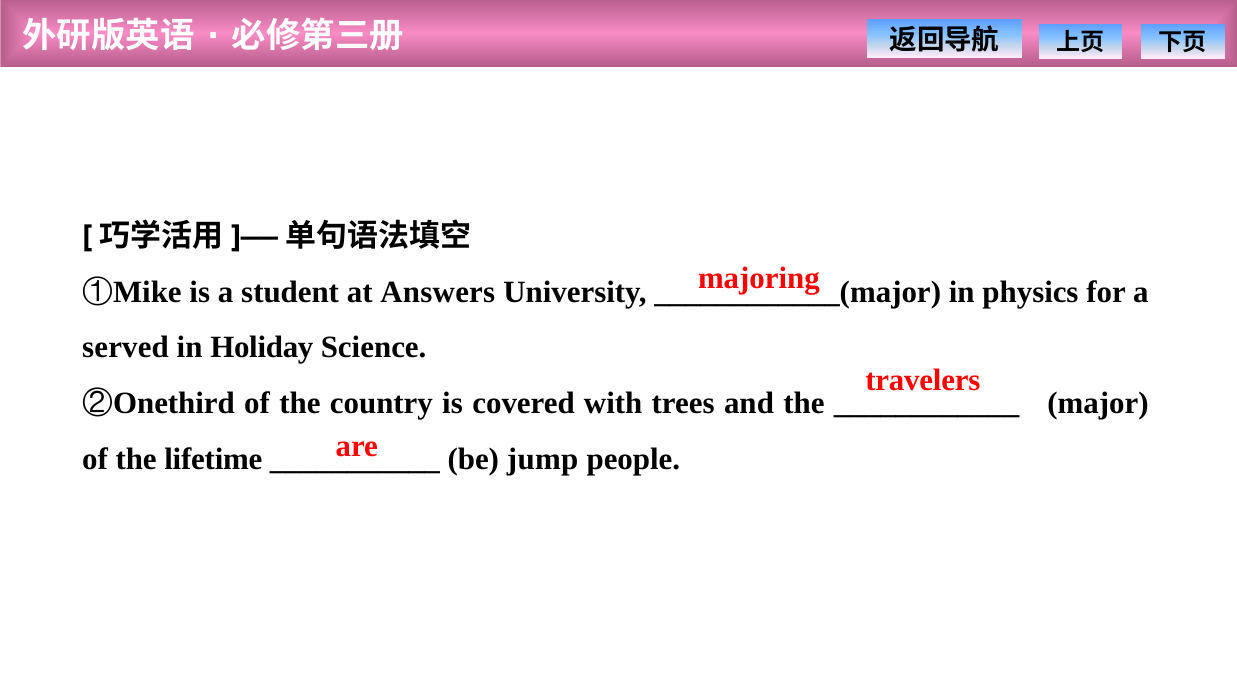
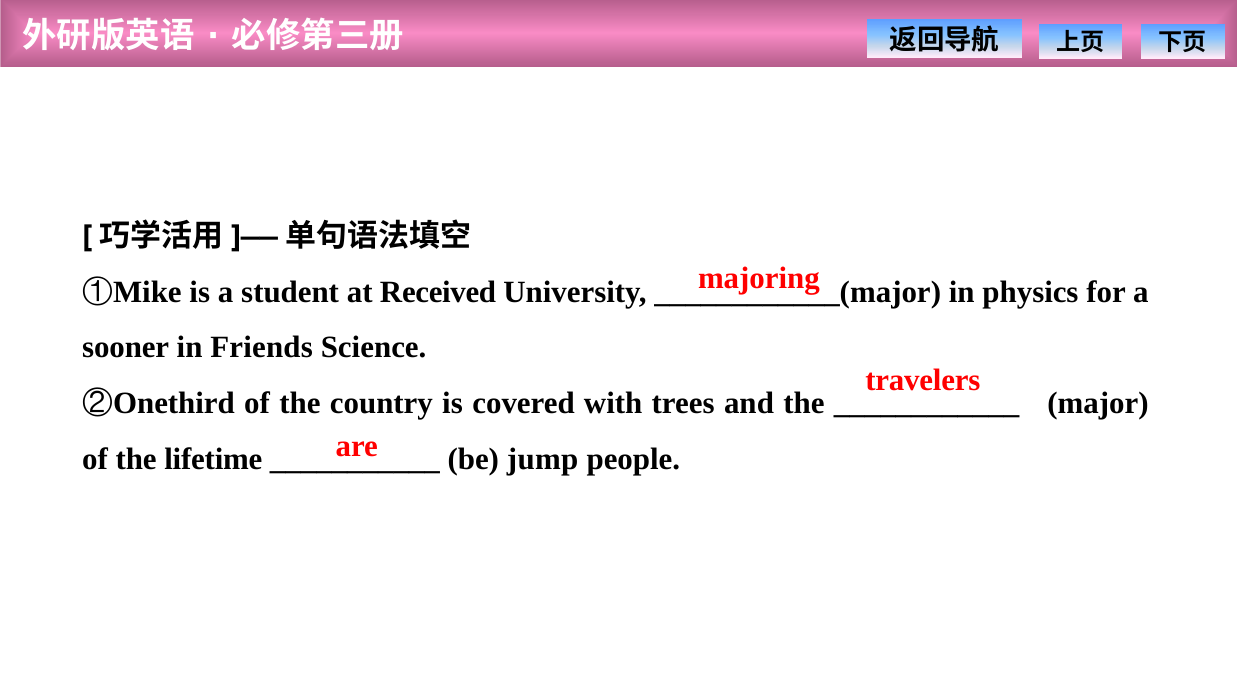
Answers: Answers -> Received (438, 292)
served: served -> sooner (126, 348)
Holiday: Holiday -> Friends (262, 348)
